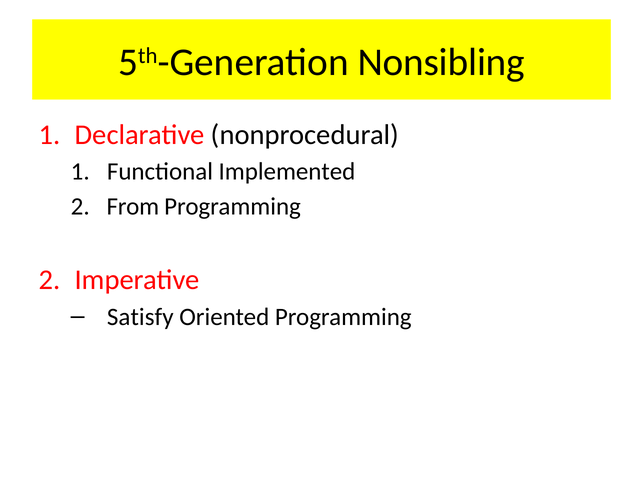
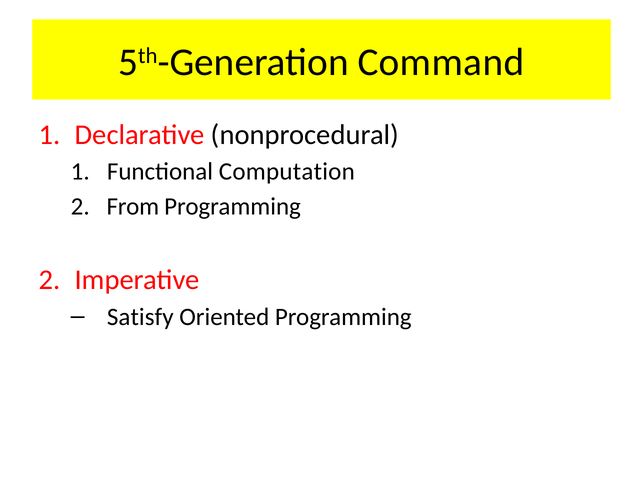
Nonsibling: Nonsibling -> Command (441, 62)
Implemented: Implemented -> Computation (287, 172)
